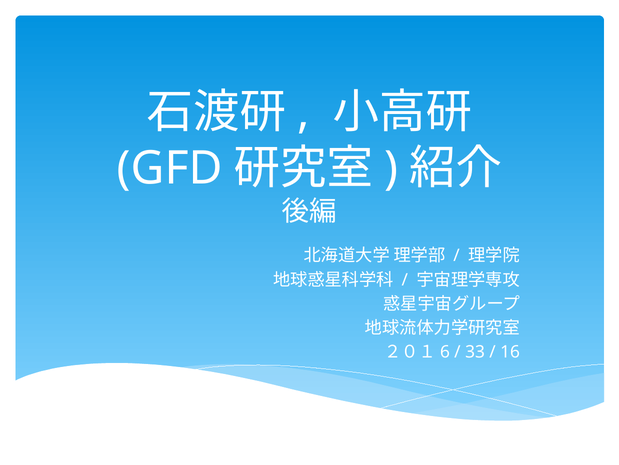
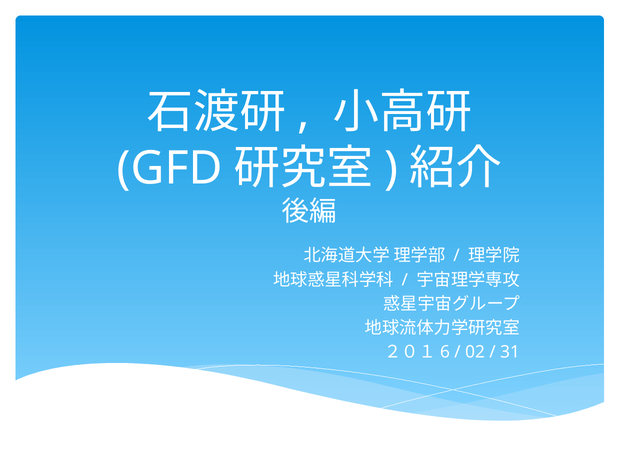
33: 33 -> 02 (475, 352)
16: 16 -> 31 (510, 352)
